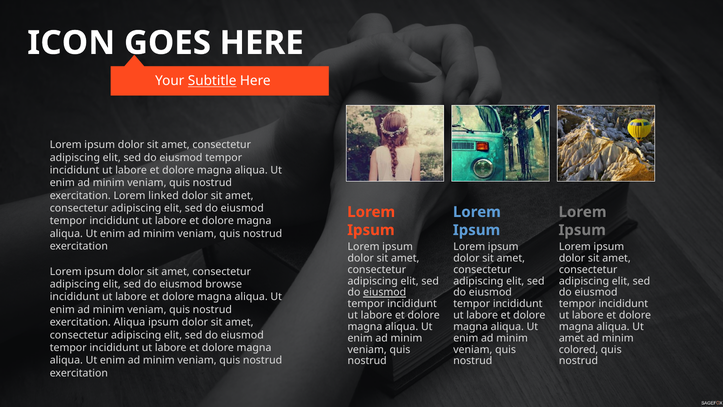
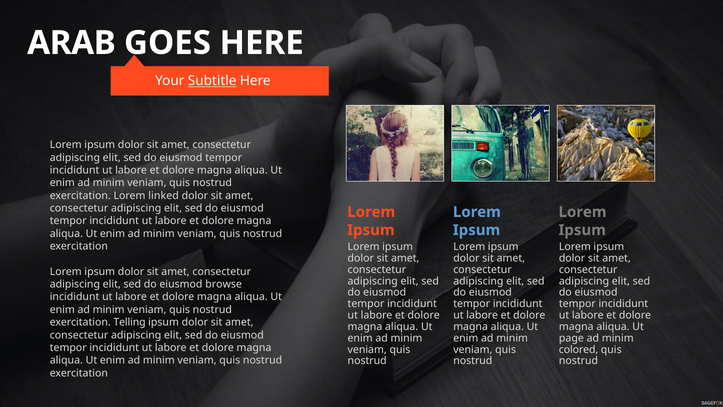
ICON: ICON -> ARAB (72, 43)
eiusmod underline: present -> none (385, 292)
exercitation Aliqua: Aliqua -> Telling (130, 322)
amet: amet -> page (571, 338)
